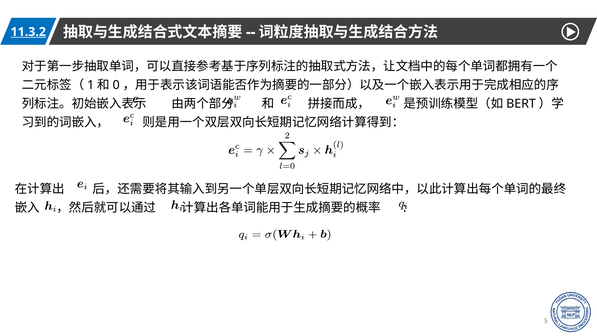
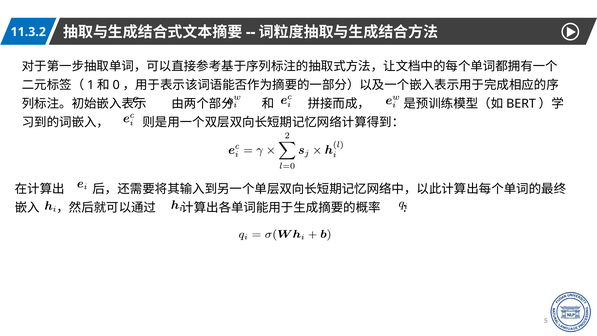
11.3.2 underline: present -> none (28, 32)
